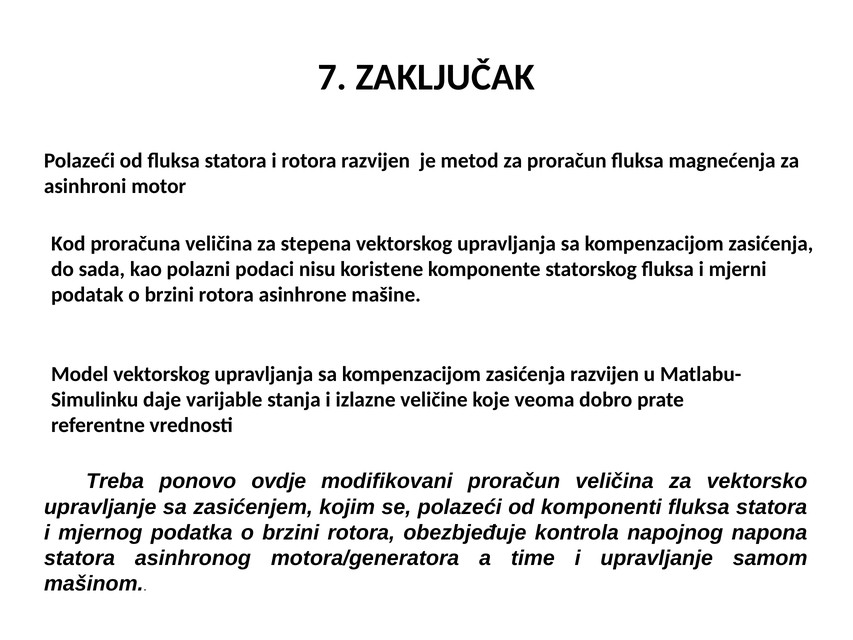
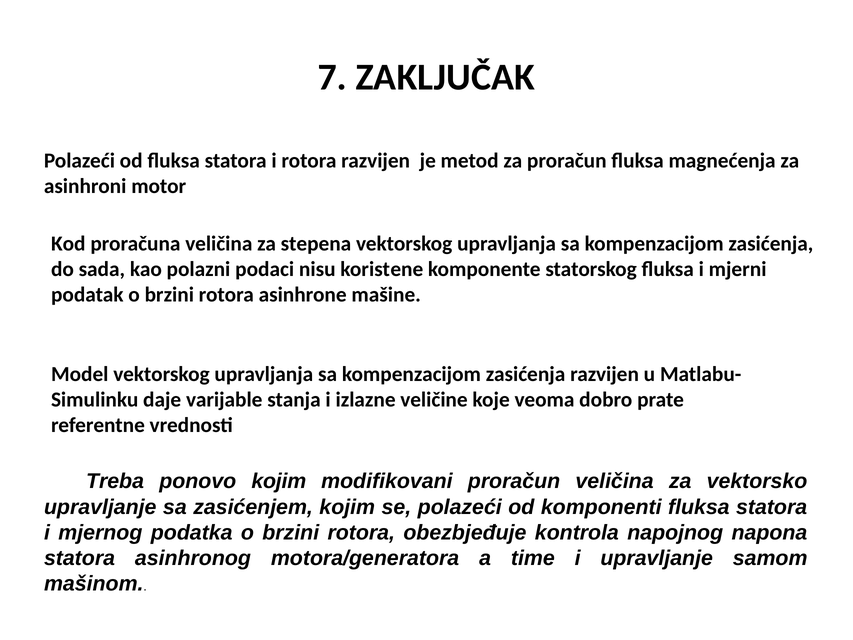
ponovo ovdje: ovdje -> kojim (279, 481)
